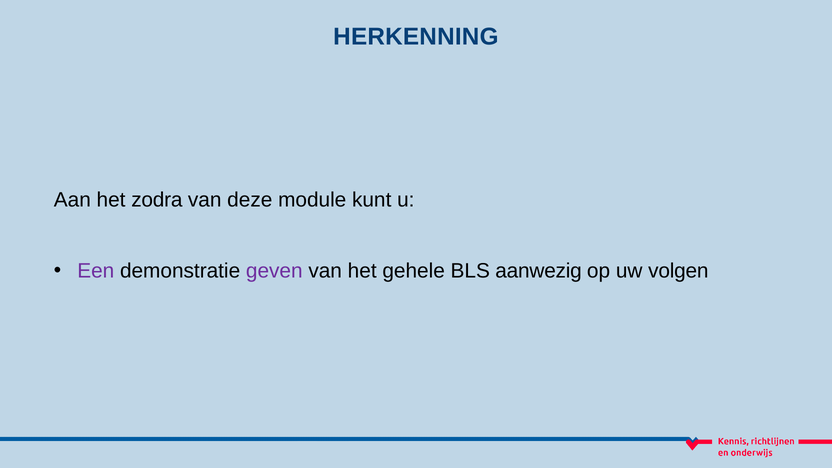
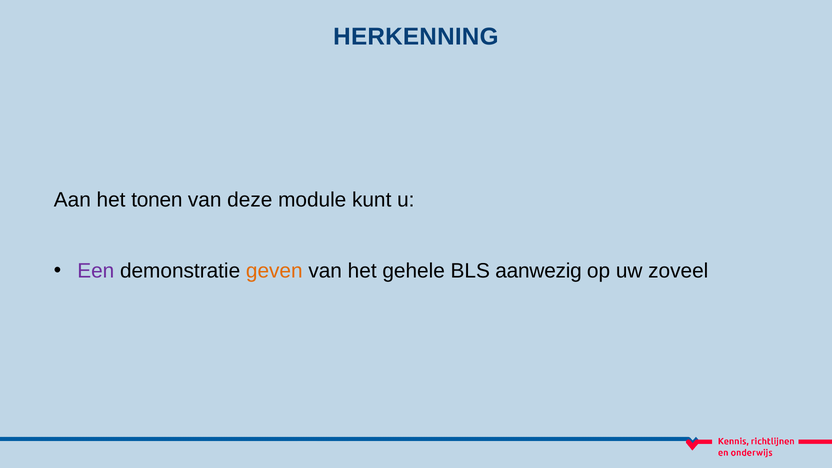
zodra: zodra -> tonen (157, 200)
geven colour: purple -> orange (274, 271)
volgen: volgen -> zoveel (678, 271)
